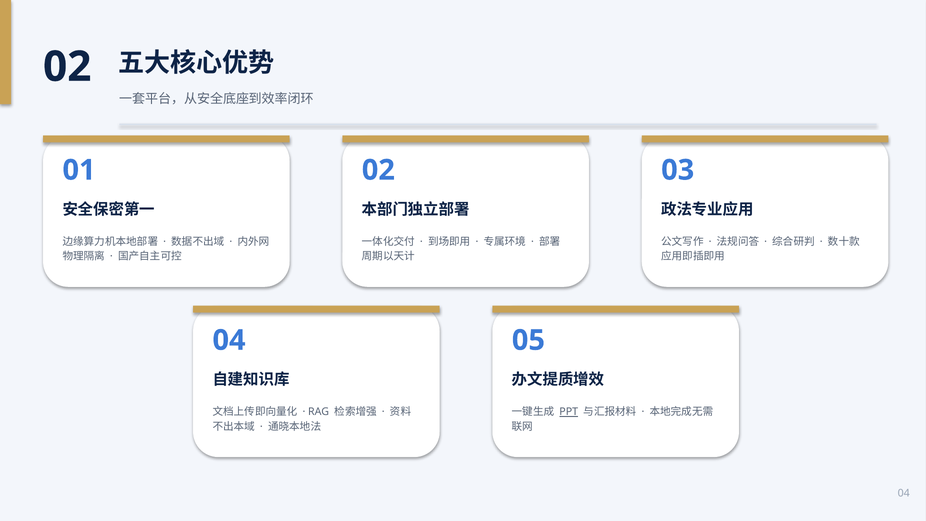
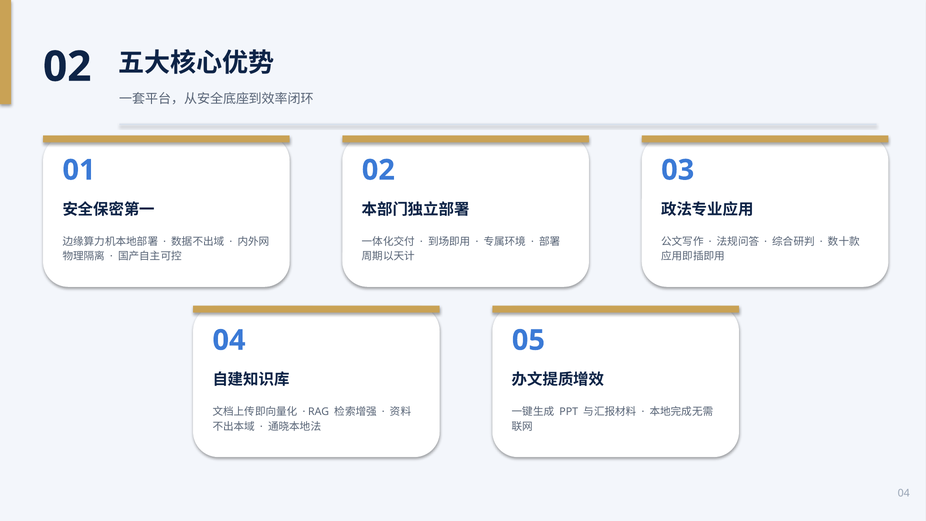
PPT underline: present -> none (569, 412)
